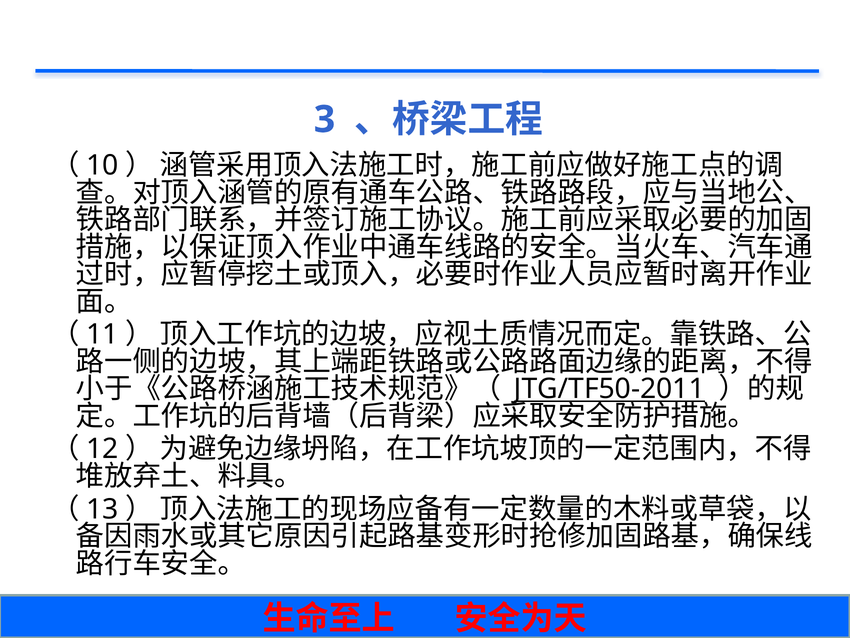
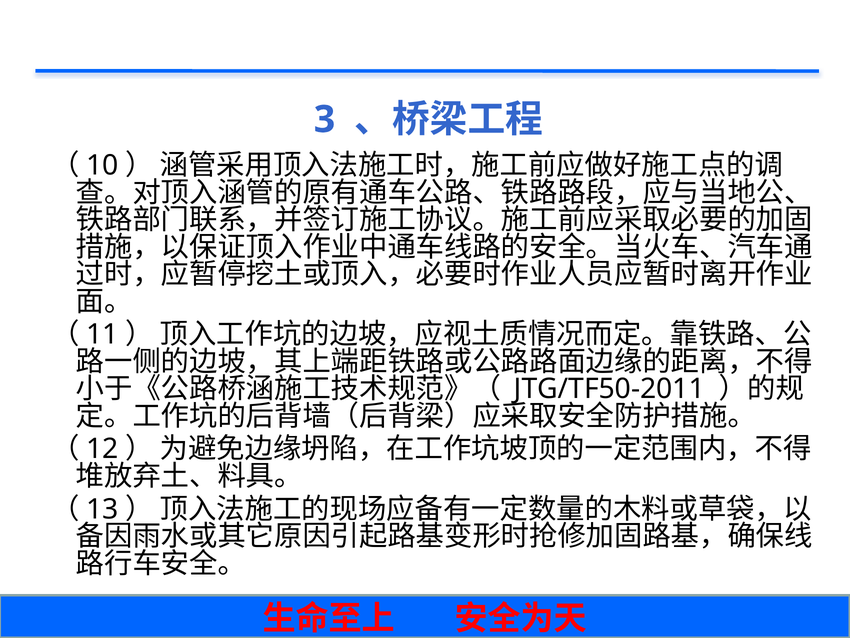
JTG/TF50-2011 underline: present -> none (609, 389)
